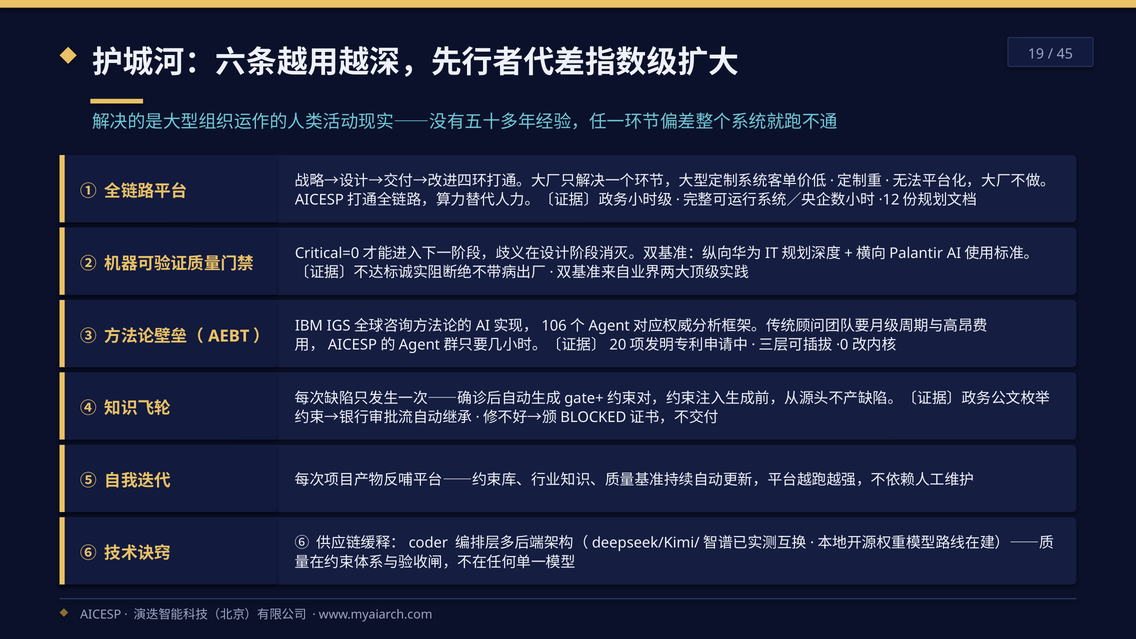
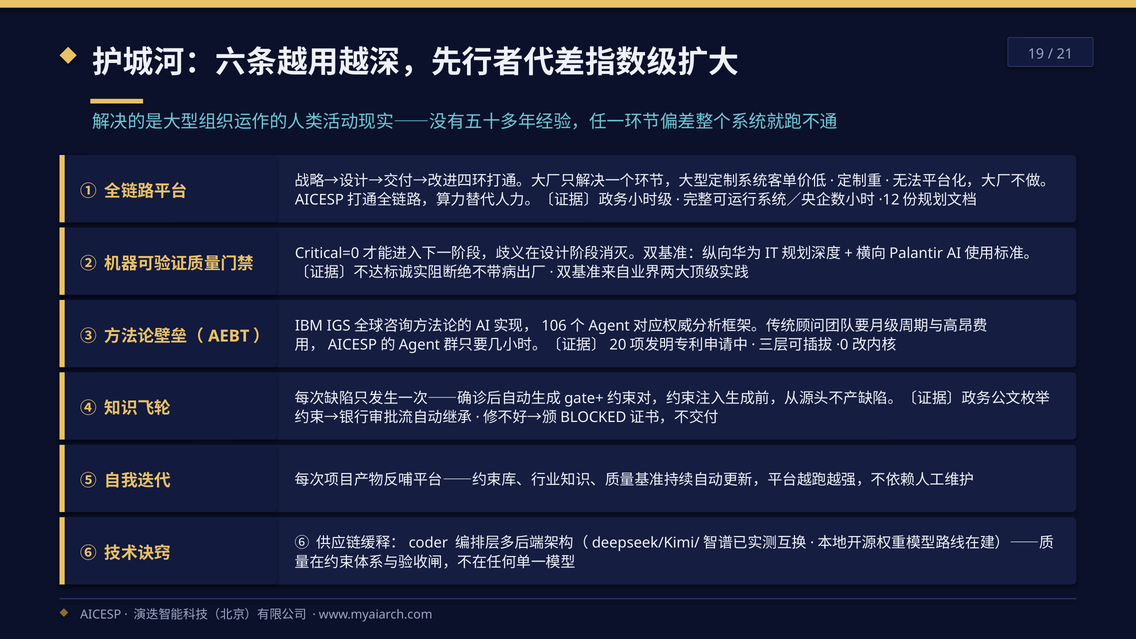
45: 45 -> 21 (1065, 54)
